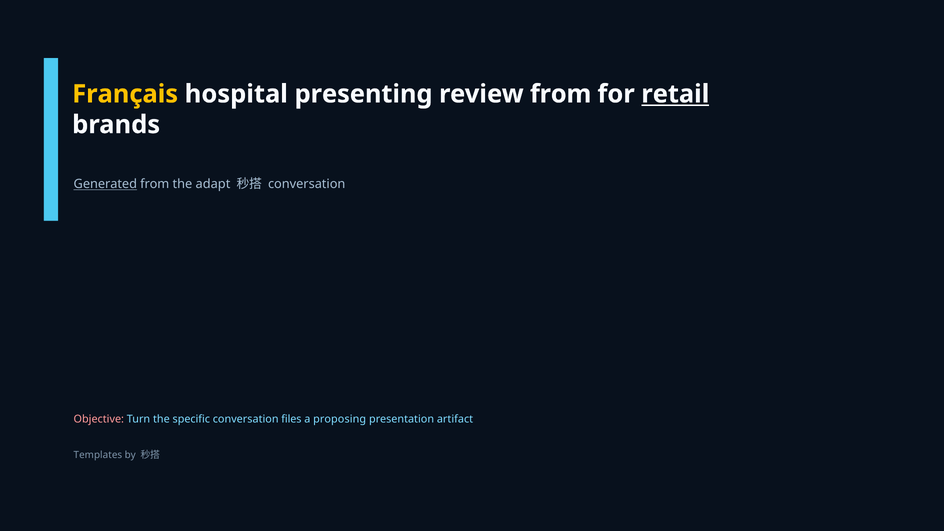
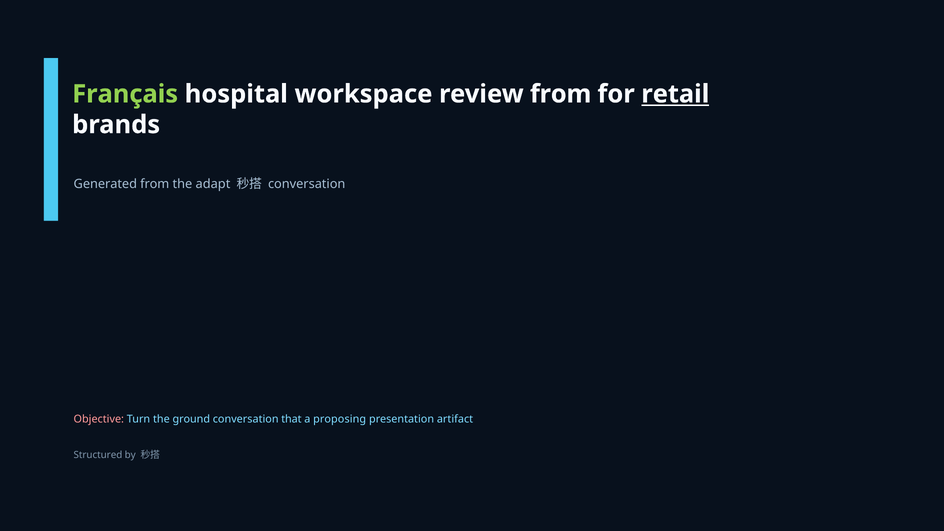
Français colour: yellow -> light green (125, 94)
presenting: presenting -> workspace (363, 94)
Generated underline: present -> none (105, 184)
specific: specific -> ground (191, 419)
files: files -> that (291, 419)
Templates: Templates -> Structured (98, 455)
